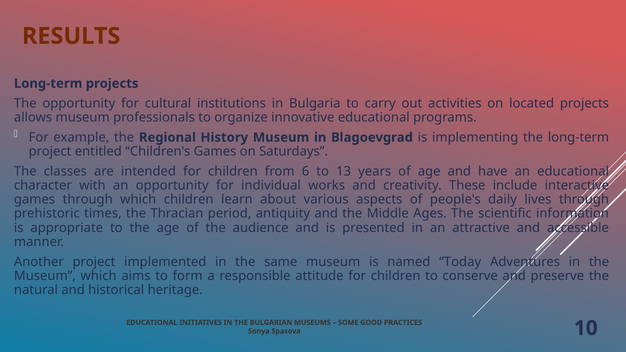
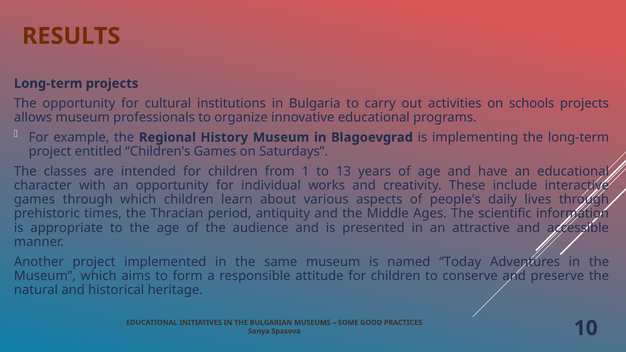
located: located -> schools (532, 103)
6: 6 -> 1 (305, 171)
